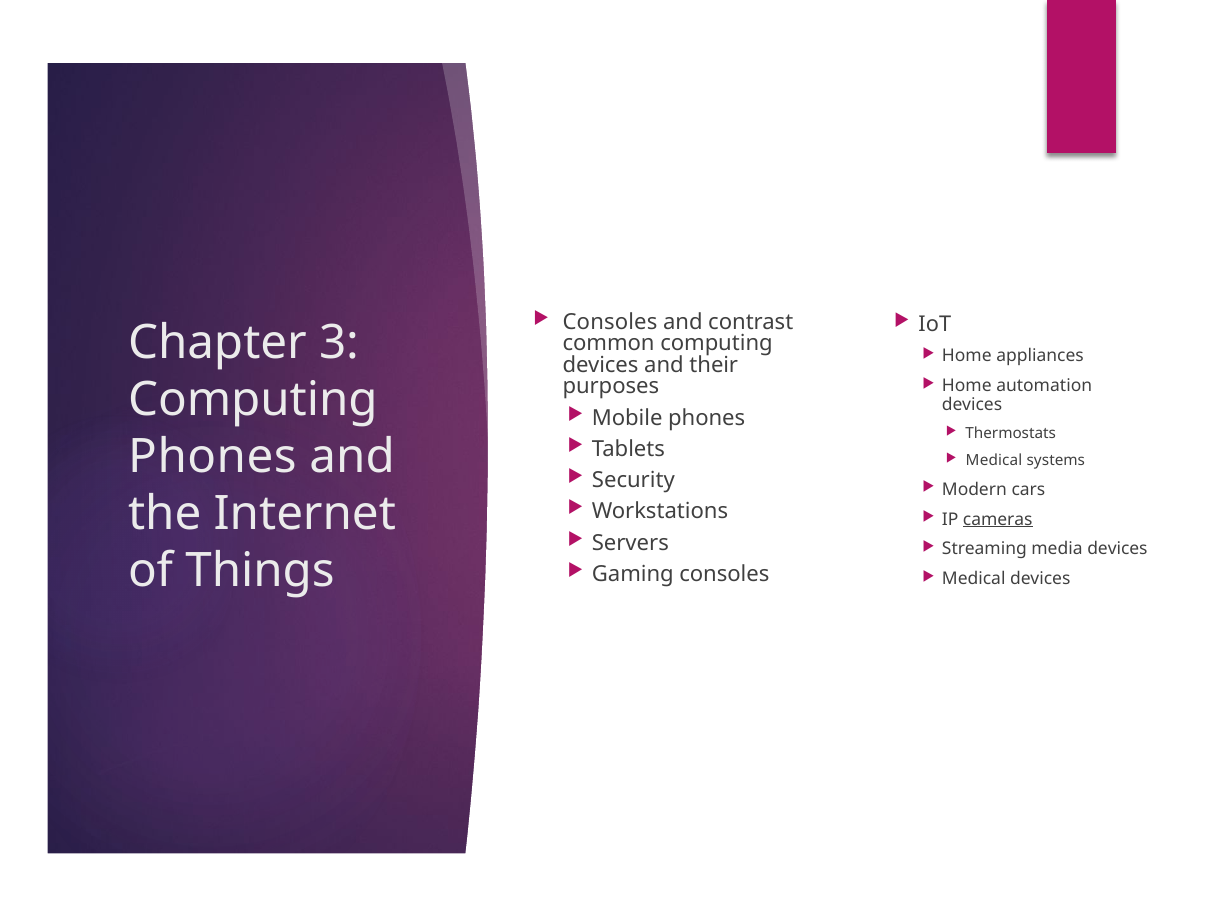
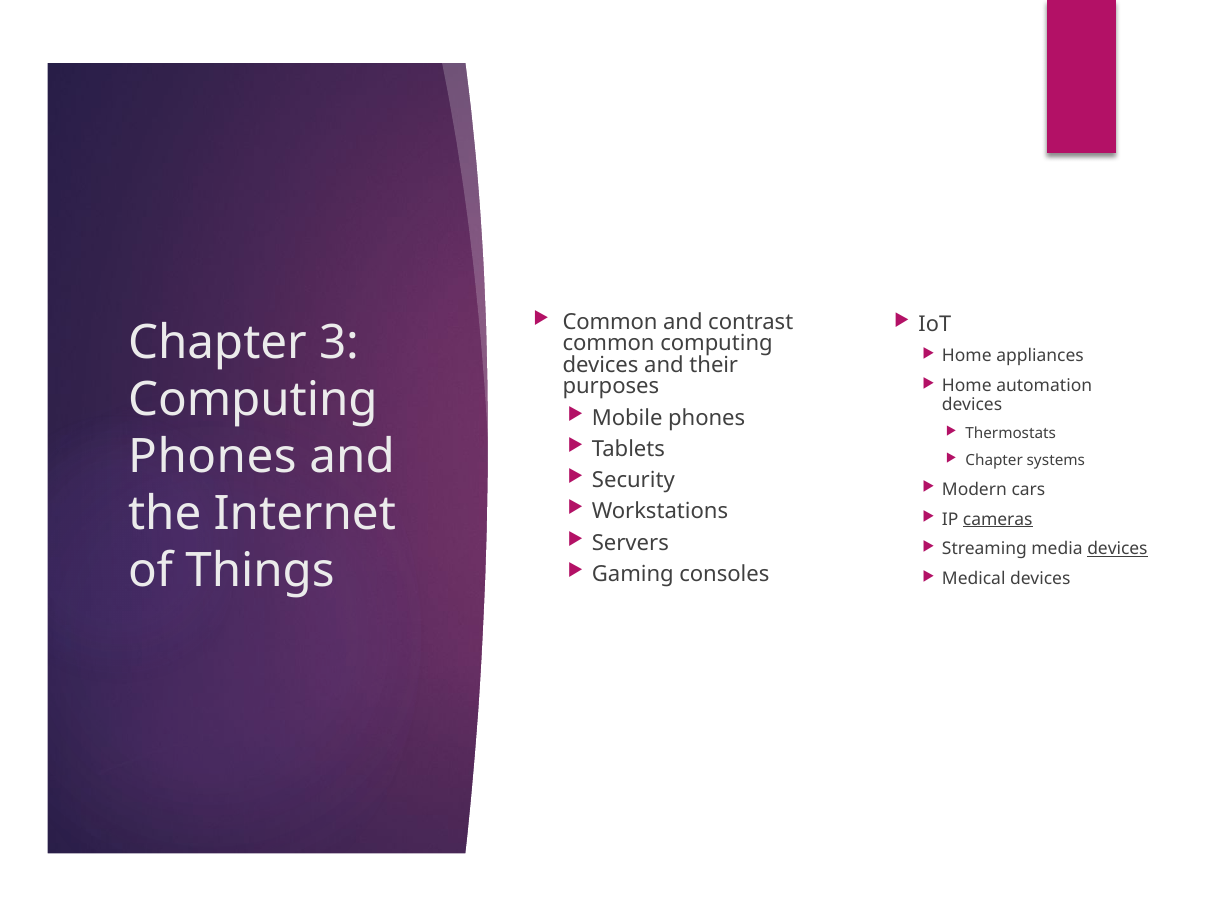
Consoles: Consoles -> Common (610, 322)
Medical: Medical -> Chapter (994, 461)
devices underline: none -> present (1117, 549)
